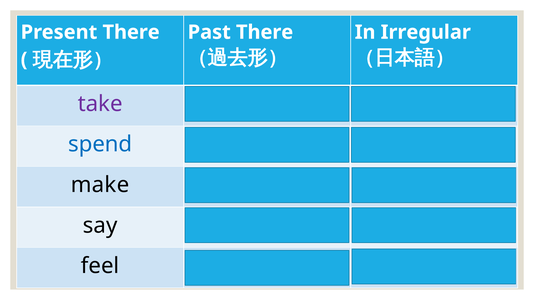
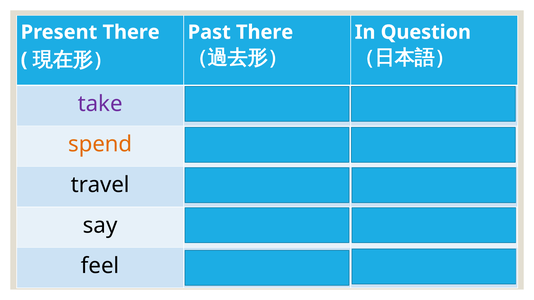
Irregular: Irregular -> Question (426, 32)
spend colour: blue -> orange (100, 144)
make: make -> travel (100, 185)
